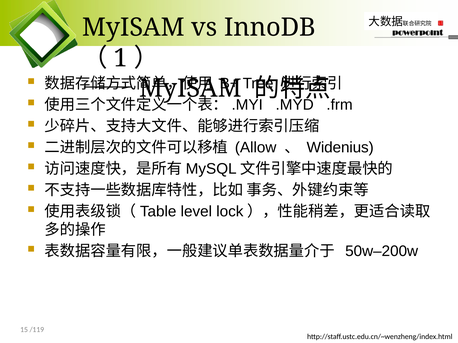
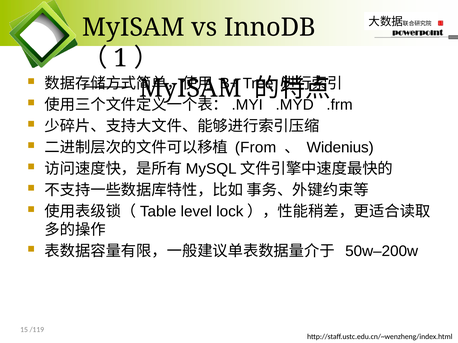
Allow: Allow -> From (256, 148)
